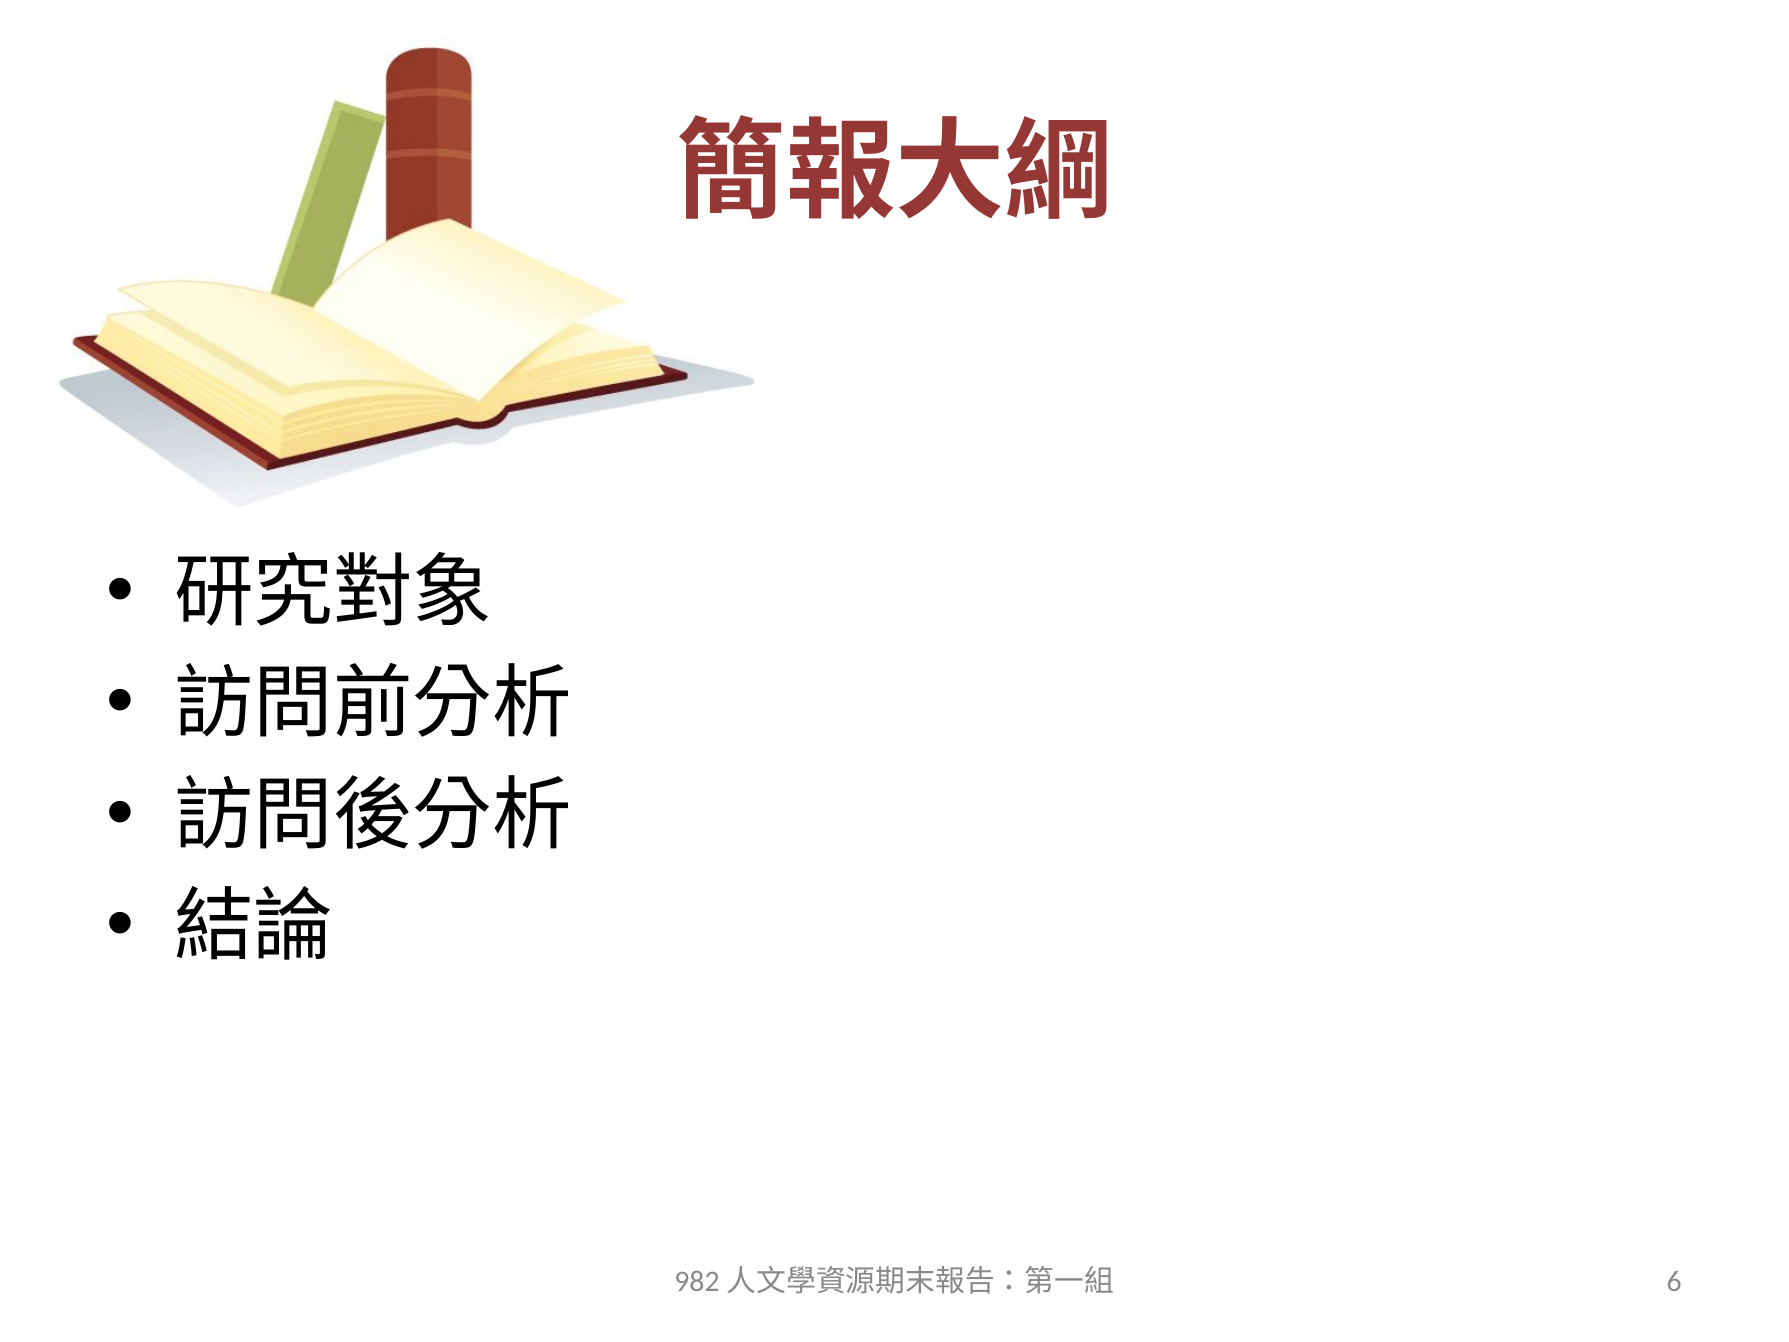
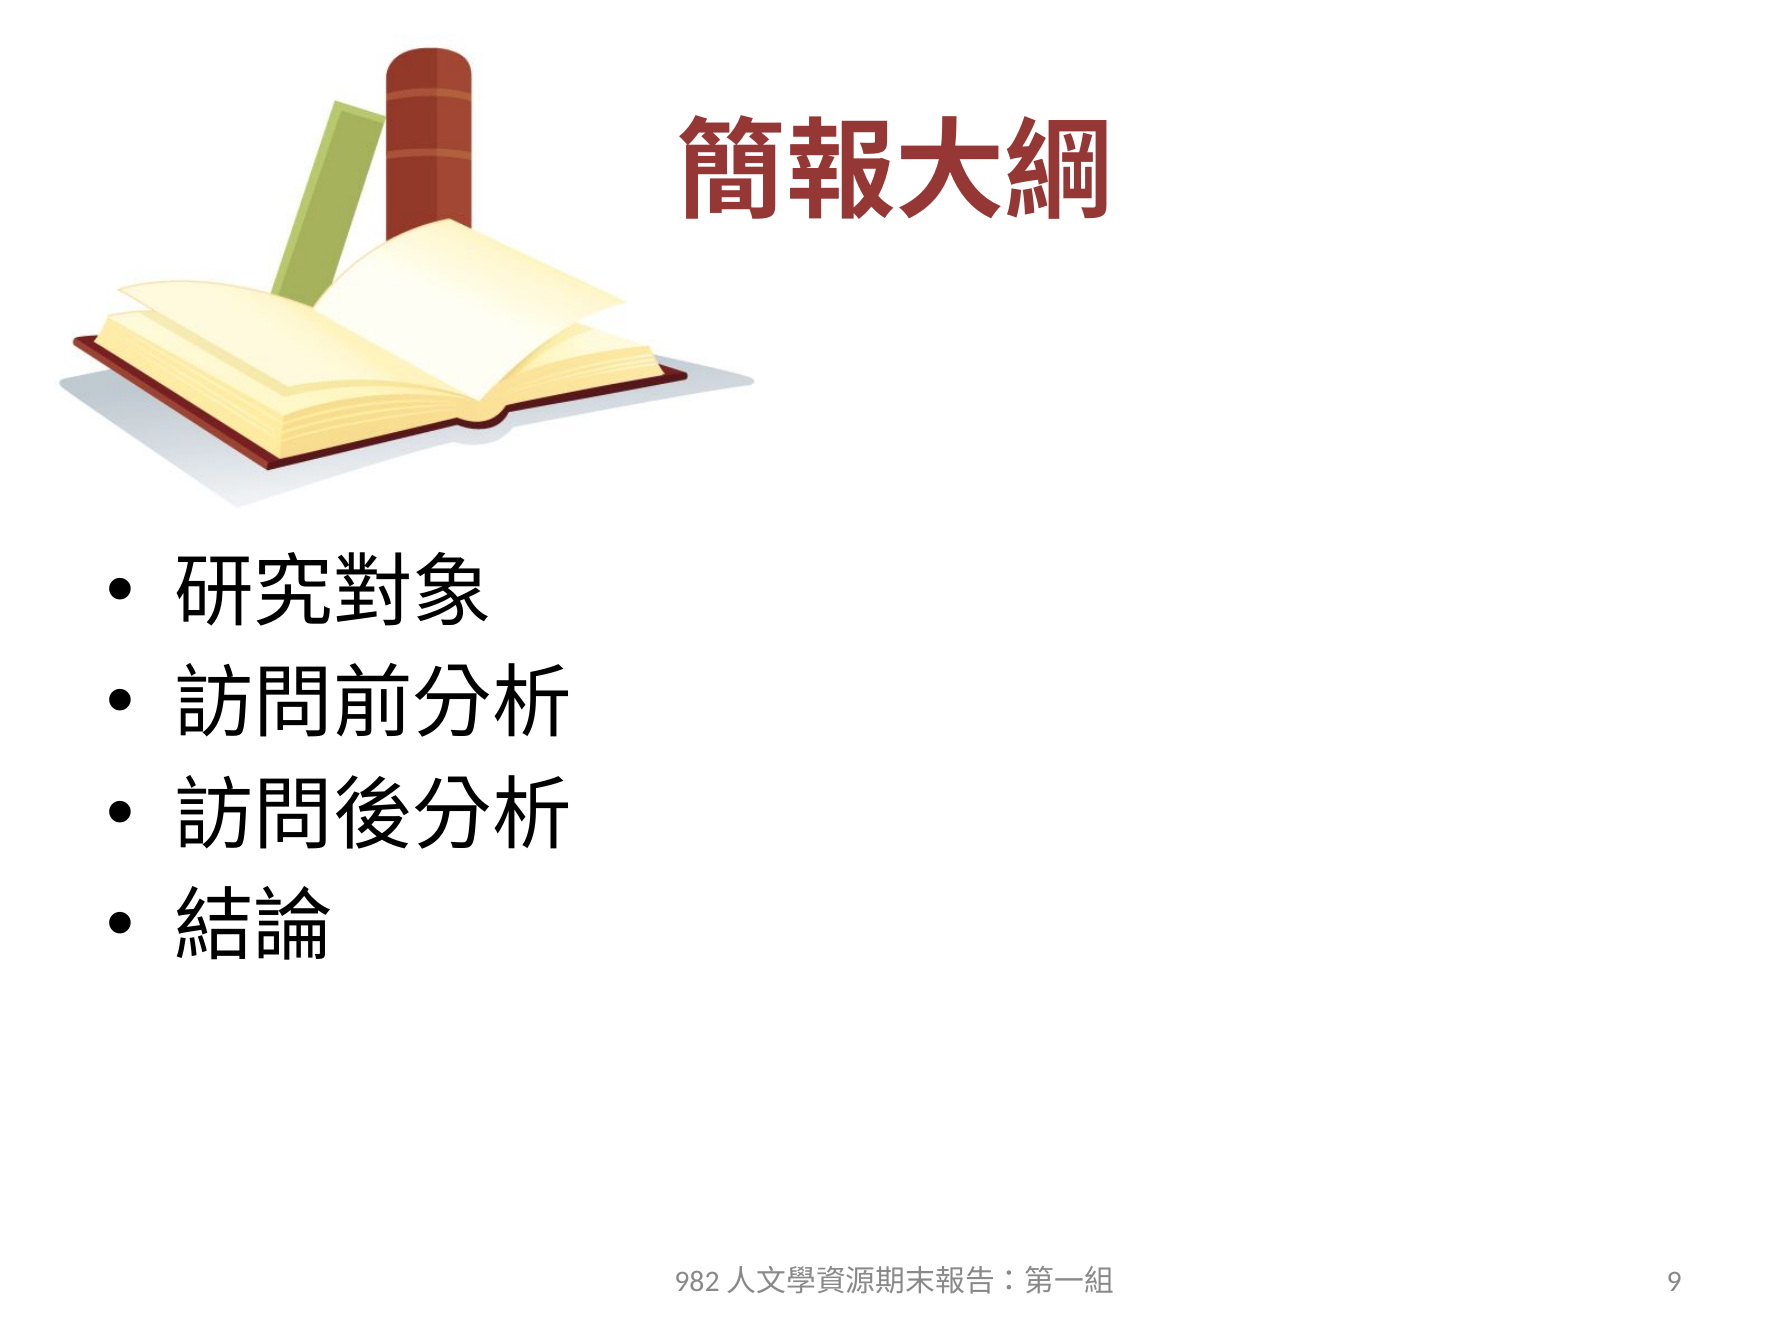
6: 6 -> 9 (1674, 1281)
